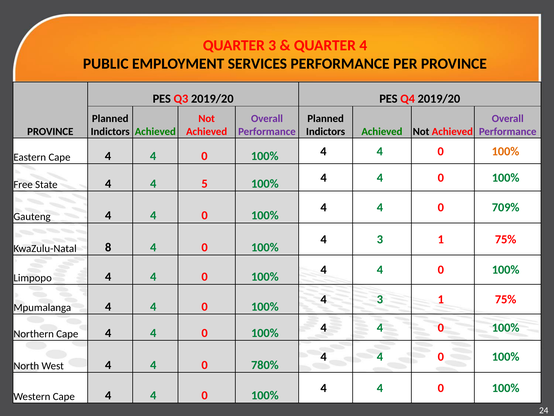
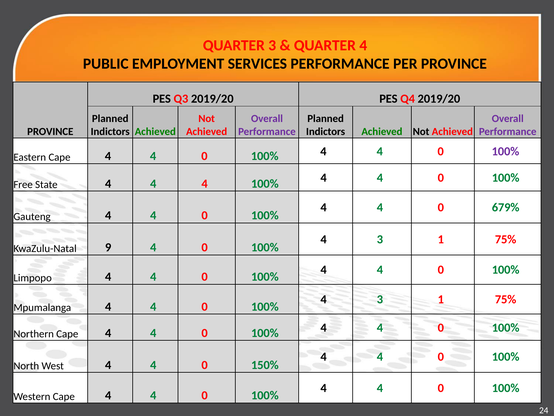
100% colour: orange -> purple (505, 151)
4 4 5: 5 -> 4 (205, 183)
709%: 709% -> 679% (506, 207)
8: 8 -> 9 (108, 247)
780%: 780% -> 150% (265, 365)
